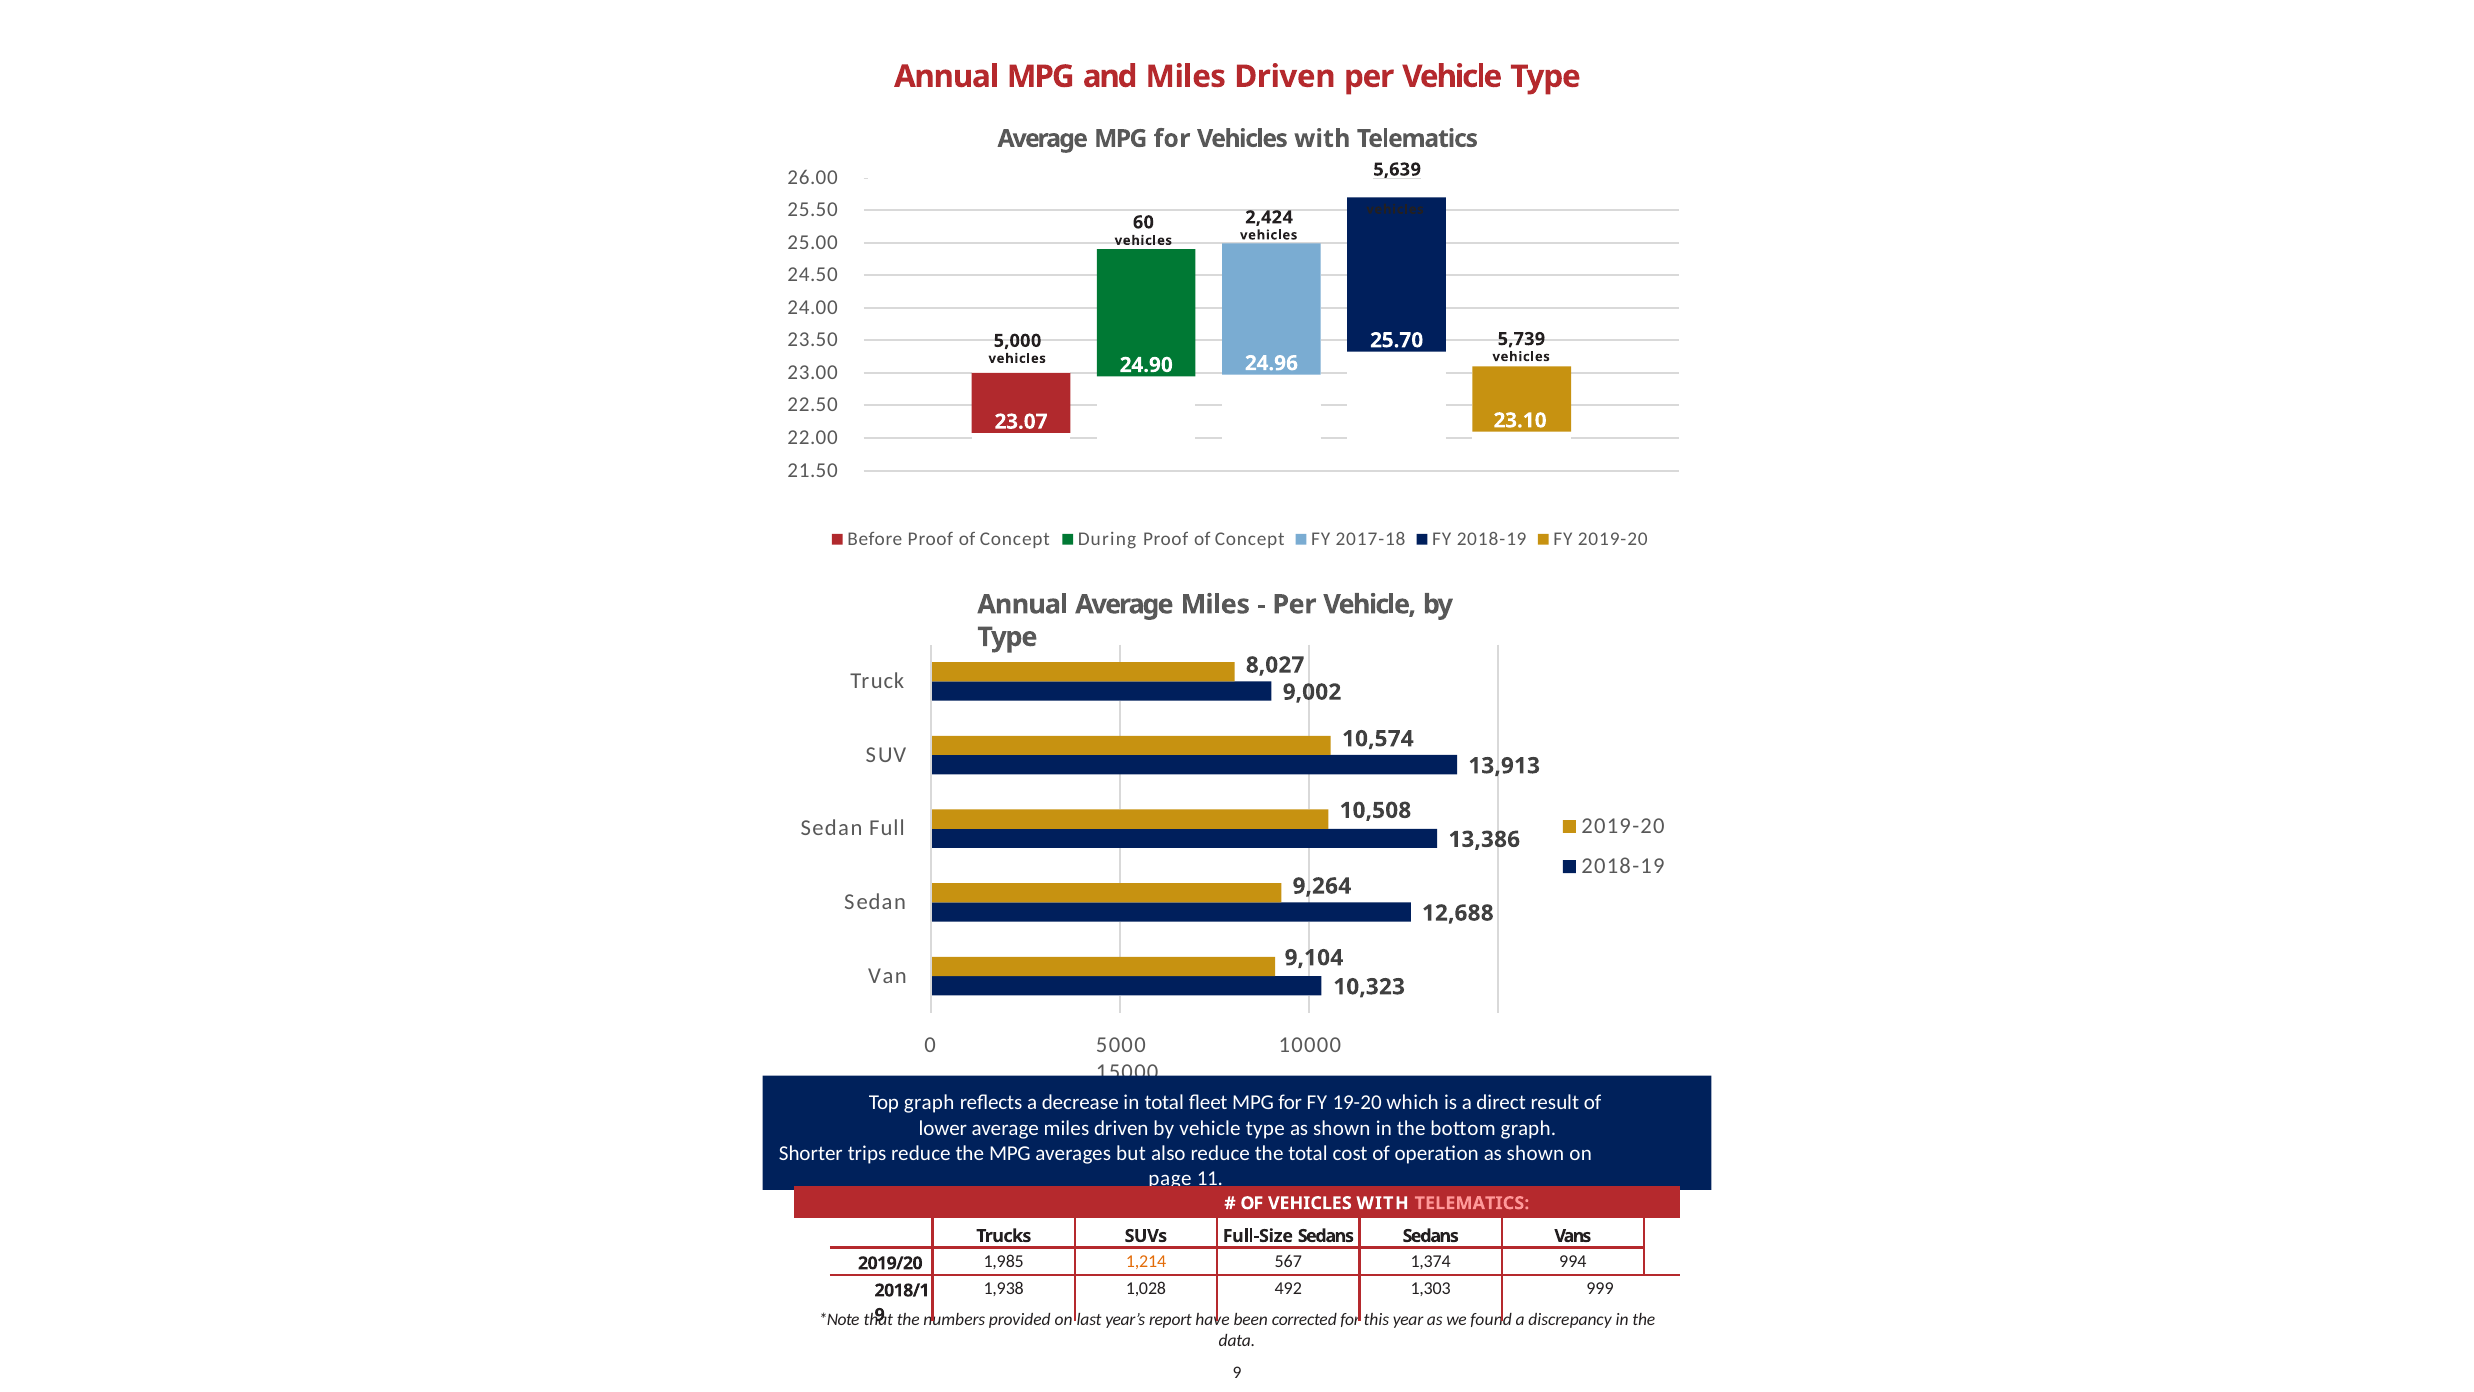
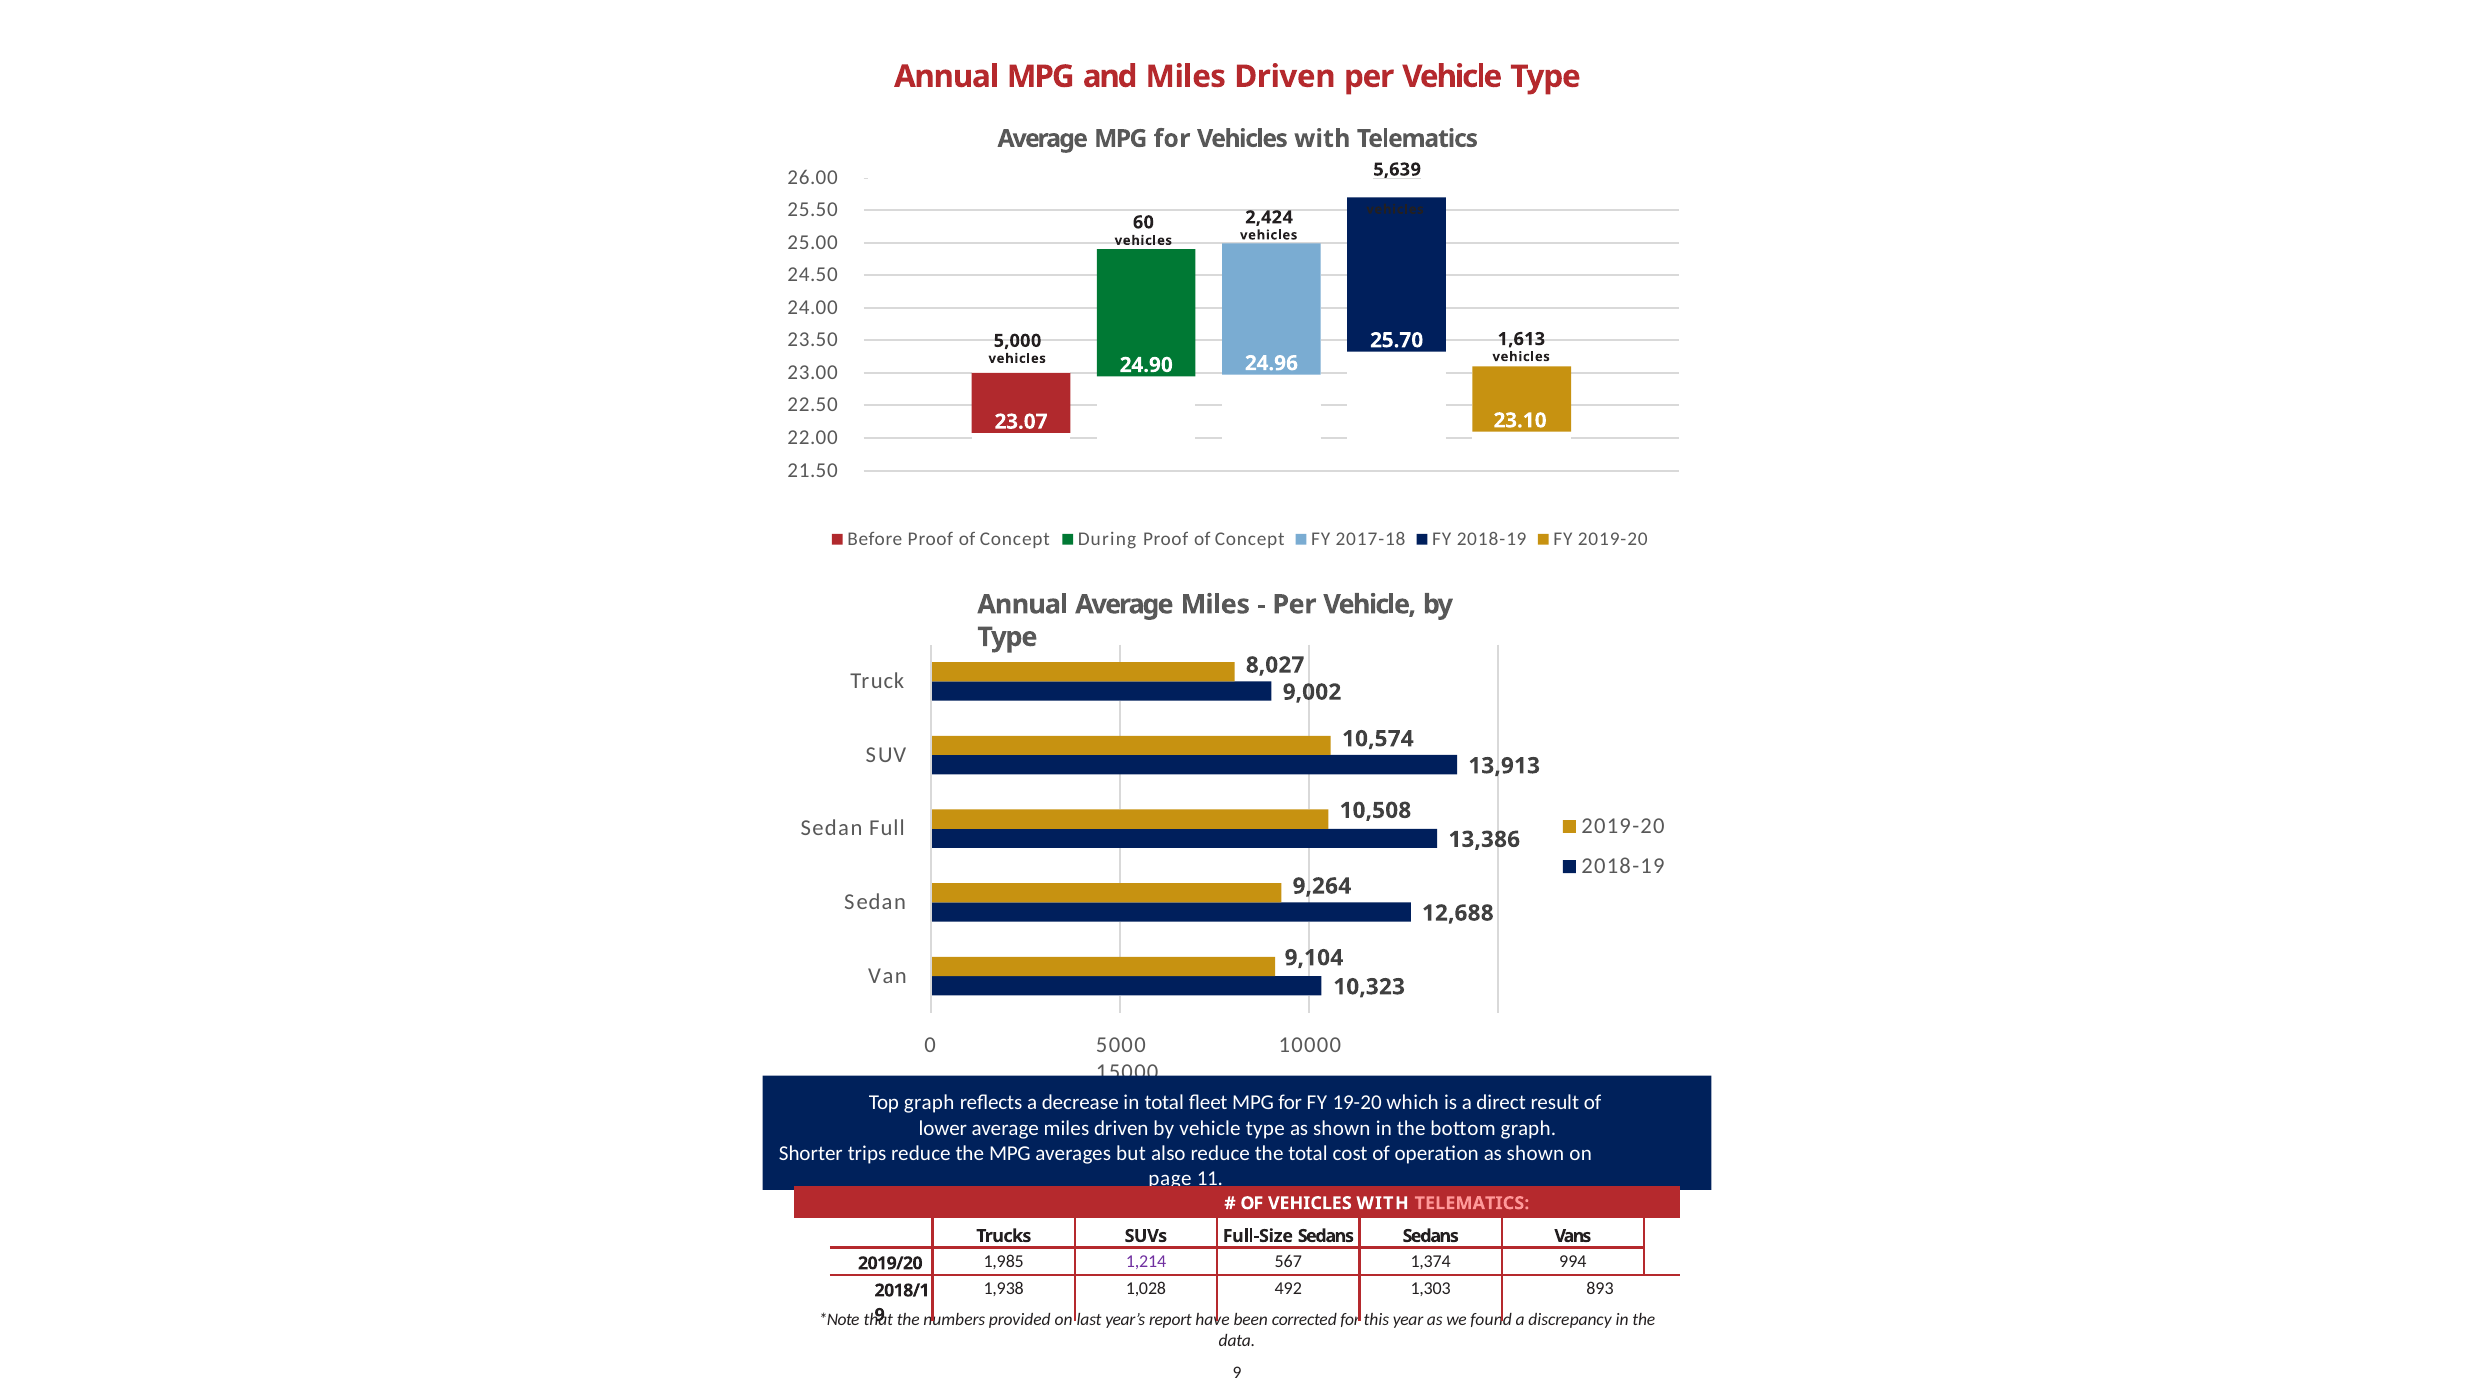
5,739: 5,739 -> 1,613 (1521, 339)
1,214 colour: orange -> purple (1146, 1261)
999: 999 -> 893 (1600, 1288)
